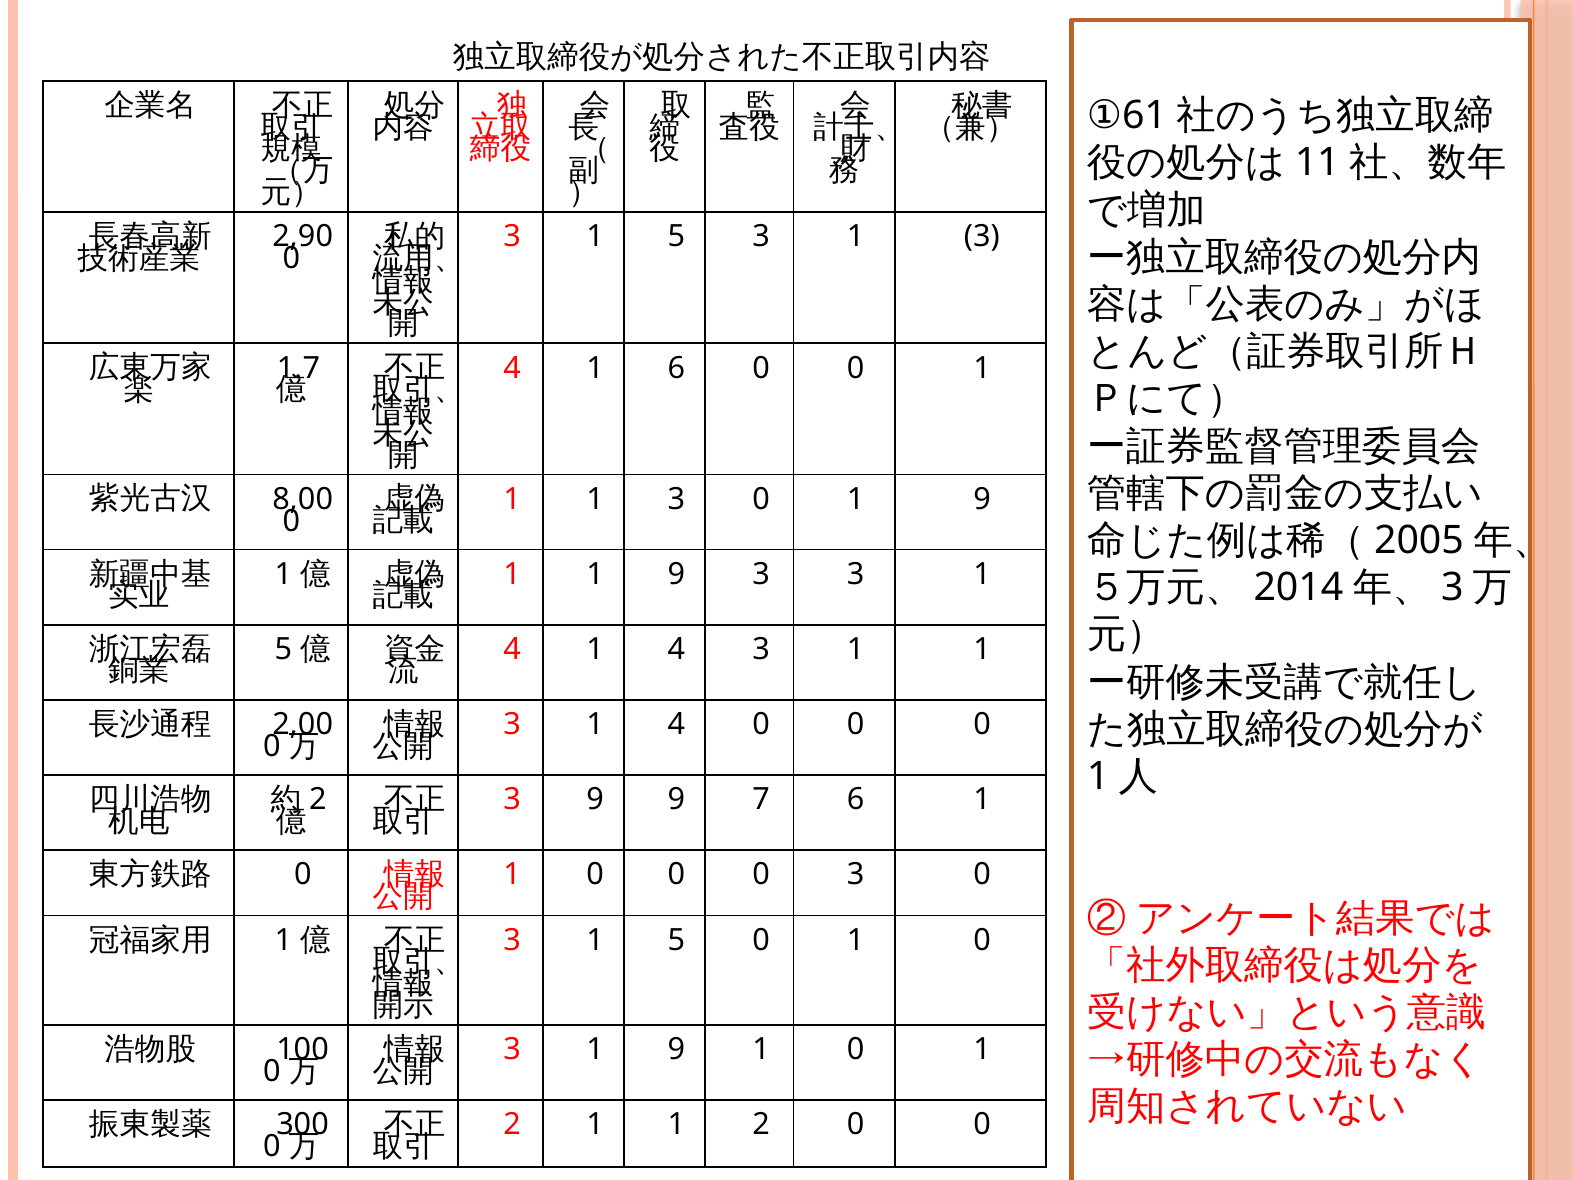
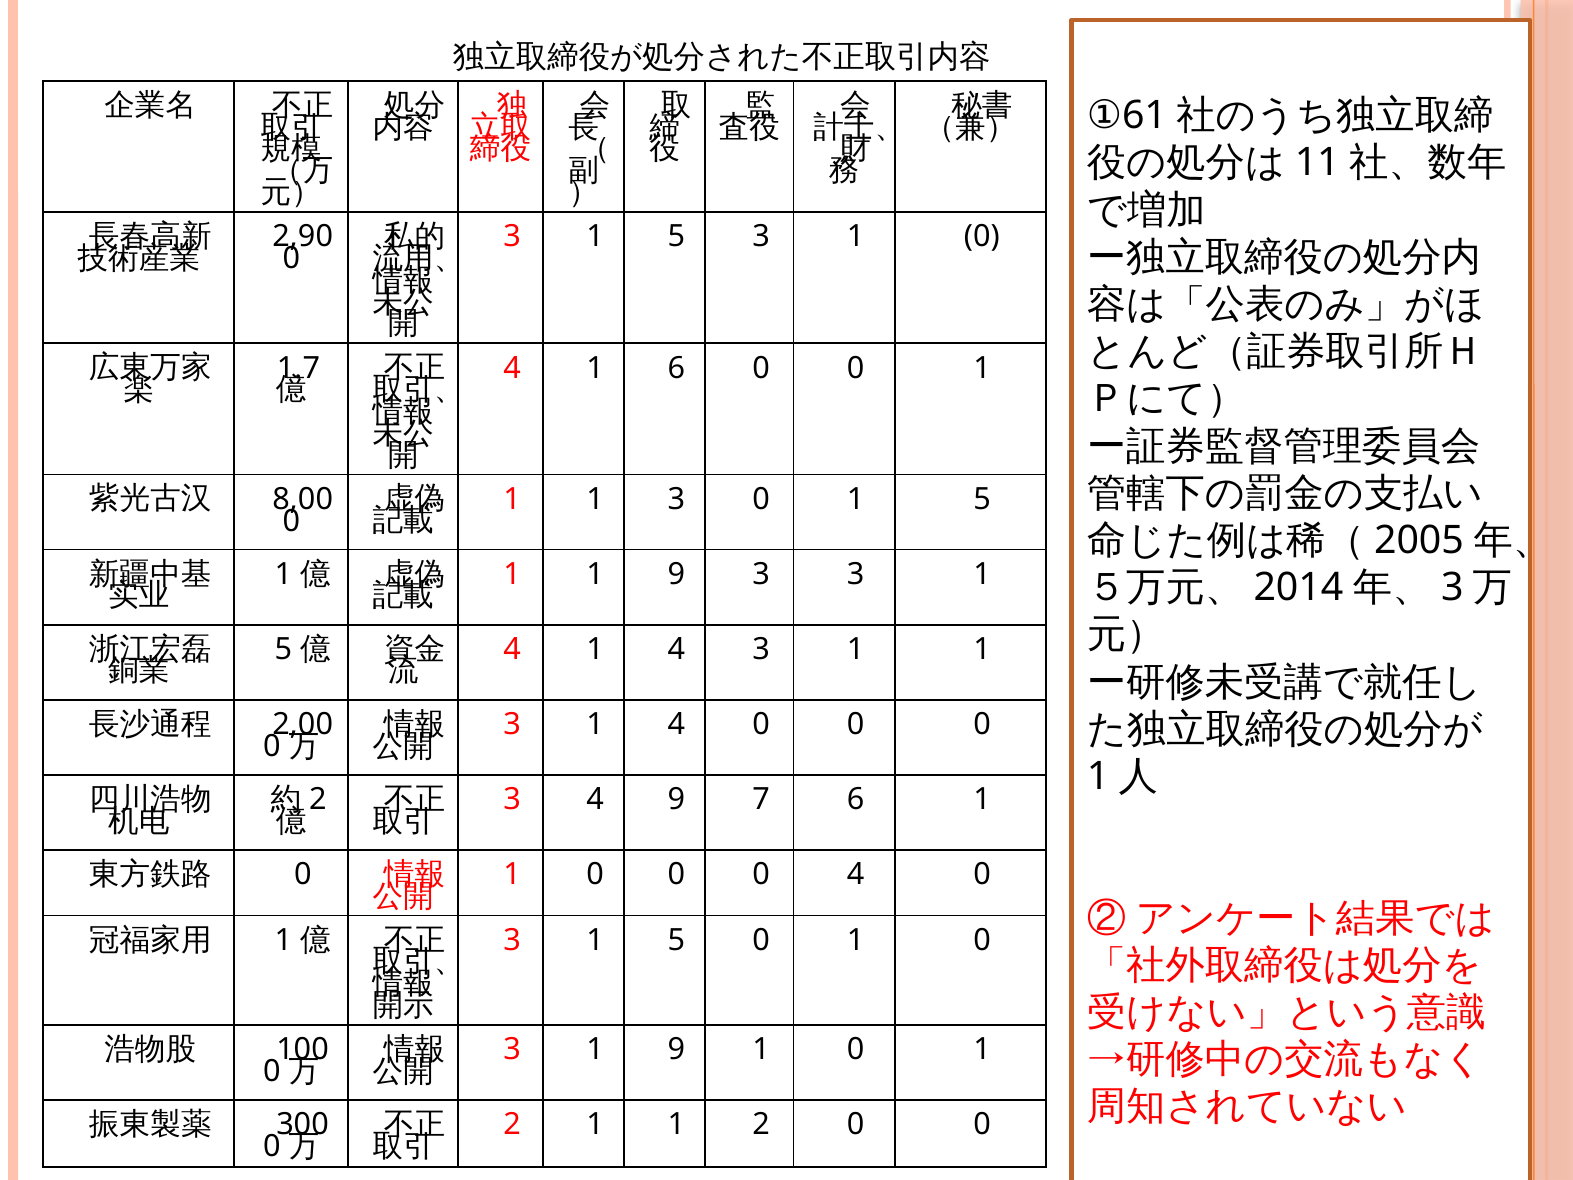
3 1 3: 3 -> 0 (982, 237)
0 1 9: 9 -> 5 (982, 499)
3 9: 9 -> 4 (595, 799)
0 3: 3 -> 4 (856, 874)
